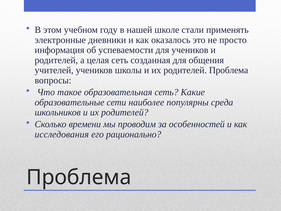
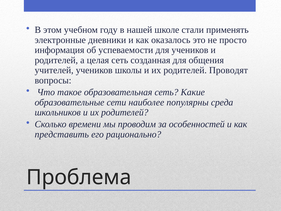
родителей Проблема: Проблема -> Проводят (229, 70)
исследования: исследования -> представить (62, 134)
